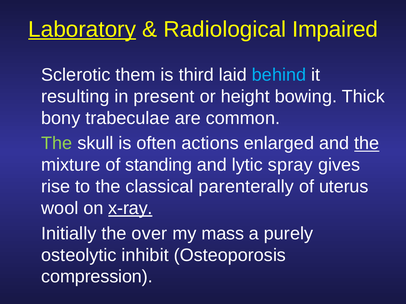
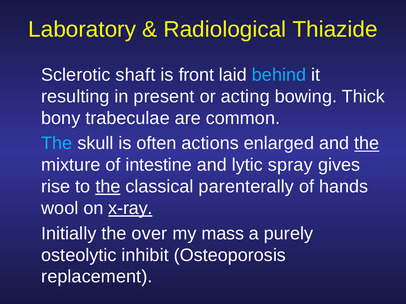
Laboratory underline: present -> none (82, 29)
Impaired: Impaired -> Thiazide (335, 29)
them: them -> shaft (135, 75)
third: third -> front (196, 75)
height: height -> acting (245, 97)
The colour: light green -> light blue (57, 144)
standing: standing -> intestine (159, 165)
the underline: none -> present (108, 187)
uterus: uterus -> hands (344, 187)
compression: compression -> replacement (97, 277)
